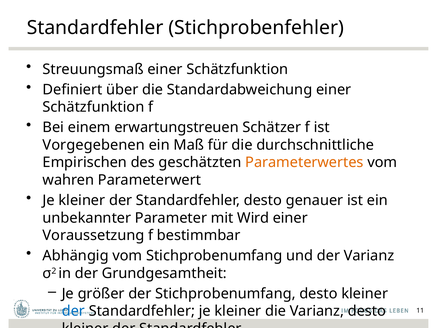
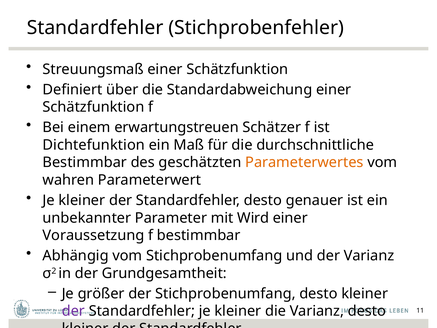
Vorgegebenen: Vorgegebenen -> Dichtefunktion (94, 145)
Empirischen: Empirischen -> Bestimmbar (85, 162)
der colour: blue -> purple (73, 311)
